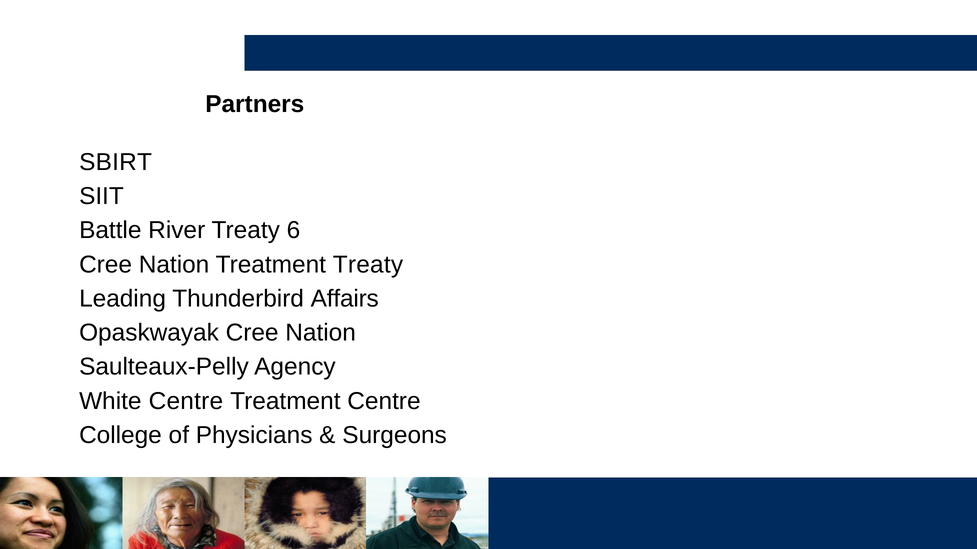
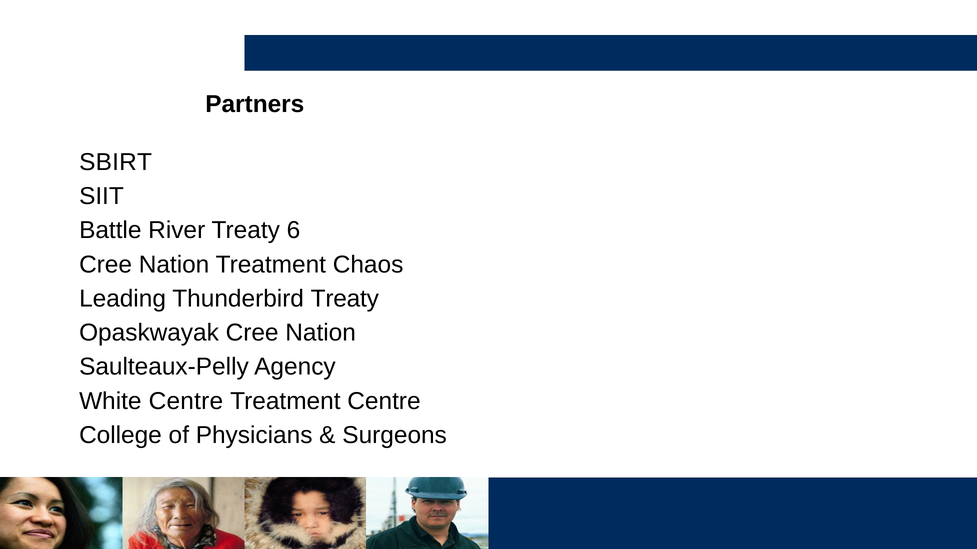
Treatment Treaty: Treaty -> Chaos (368, 265)
Thunderbird Affairs: Affairs -> Treaty (345, 299)
